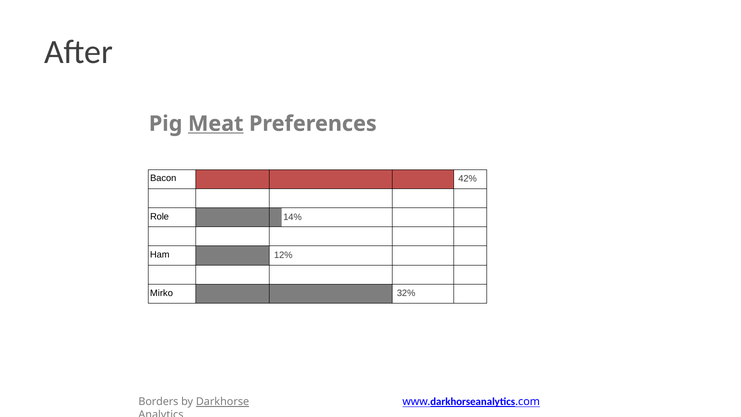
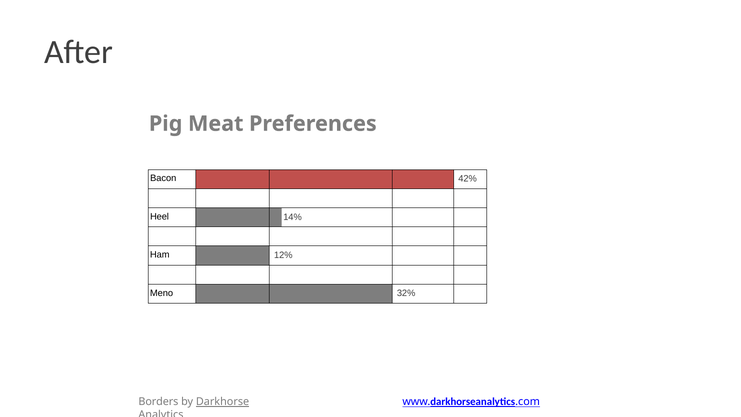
Meat underline: present -> none (216, 124)
Role: Role -> Heel (160, 216)
Mirko: Mirko -> Meno (162, 293)
